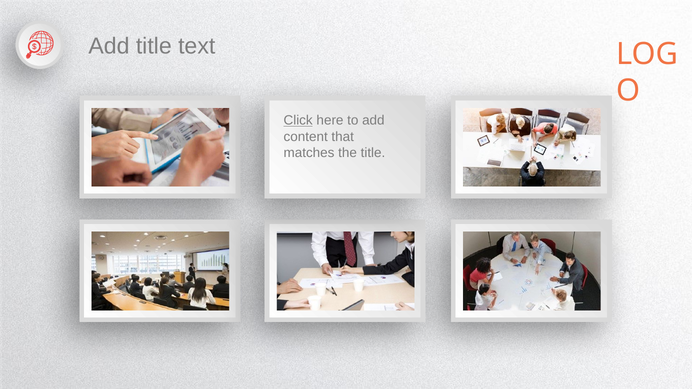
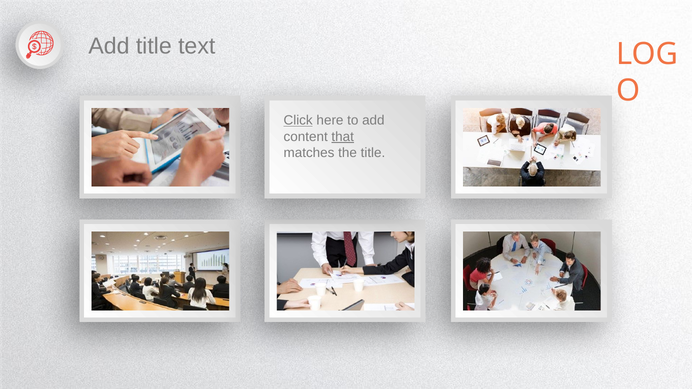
that underline: none -> present (343, 137)
